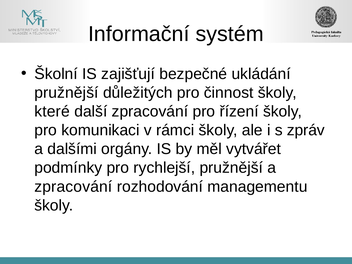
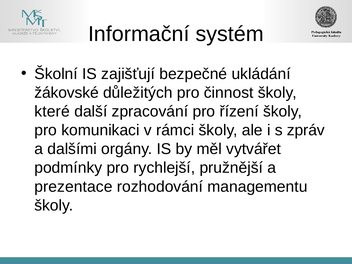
pružnější: pružnější -> žákovské (67, 93)
zpracování: zpracování -> prezentace (73, 187)
